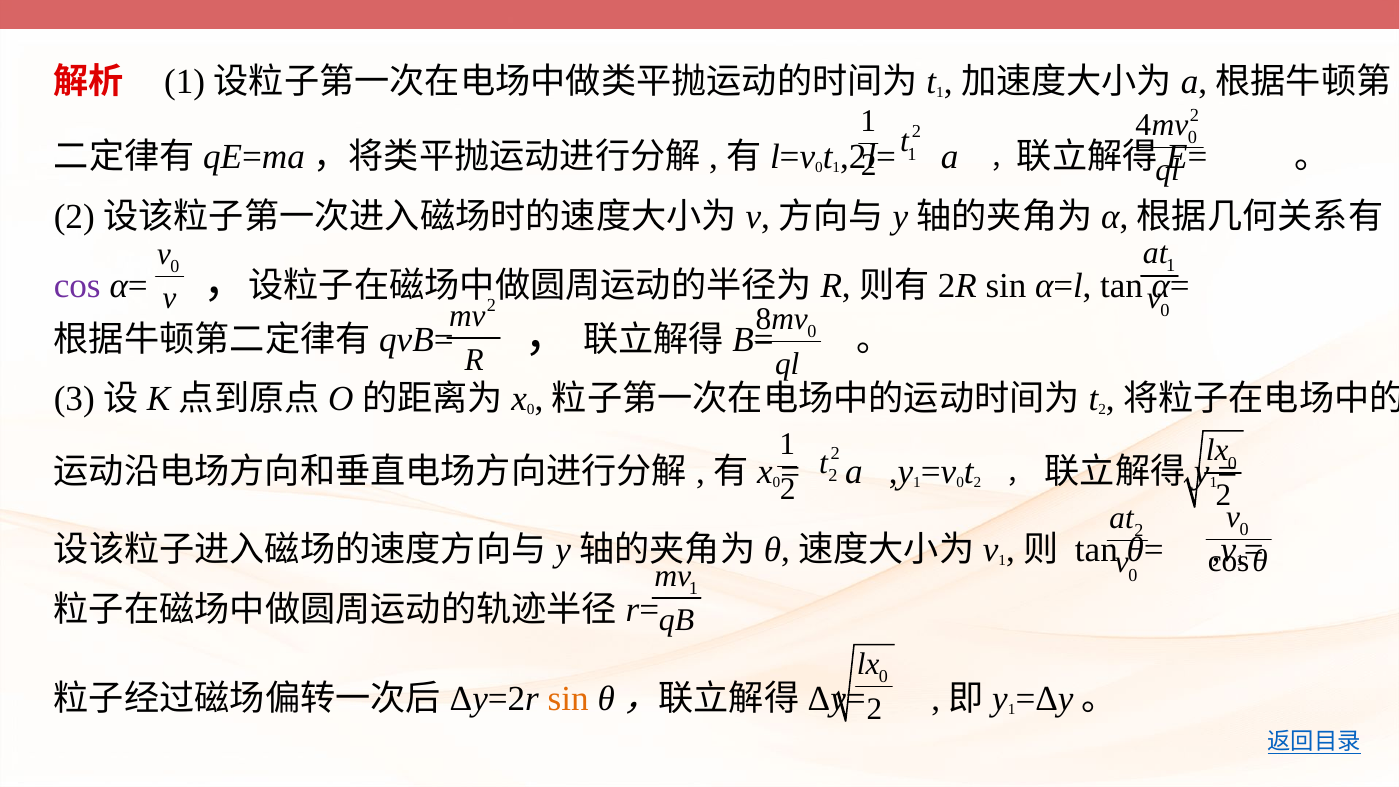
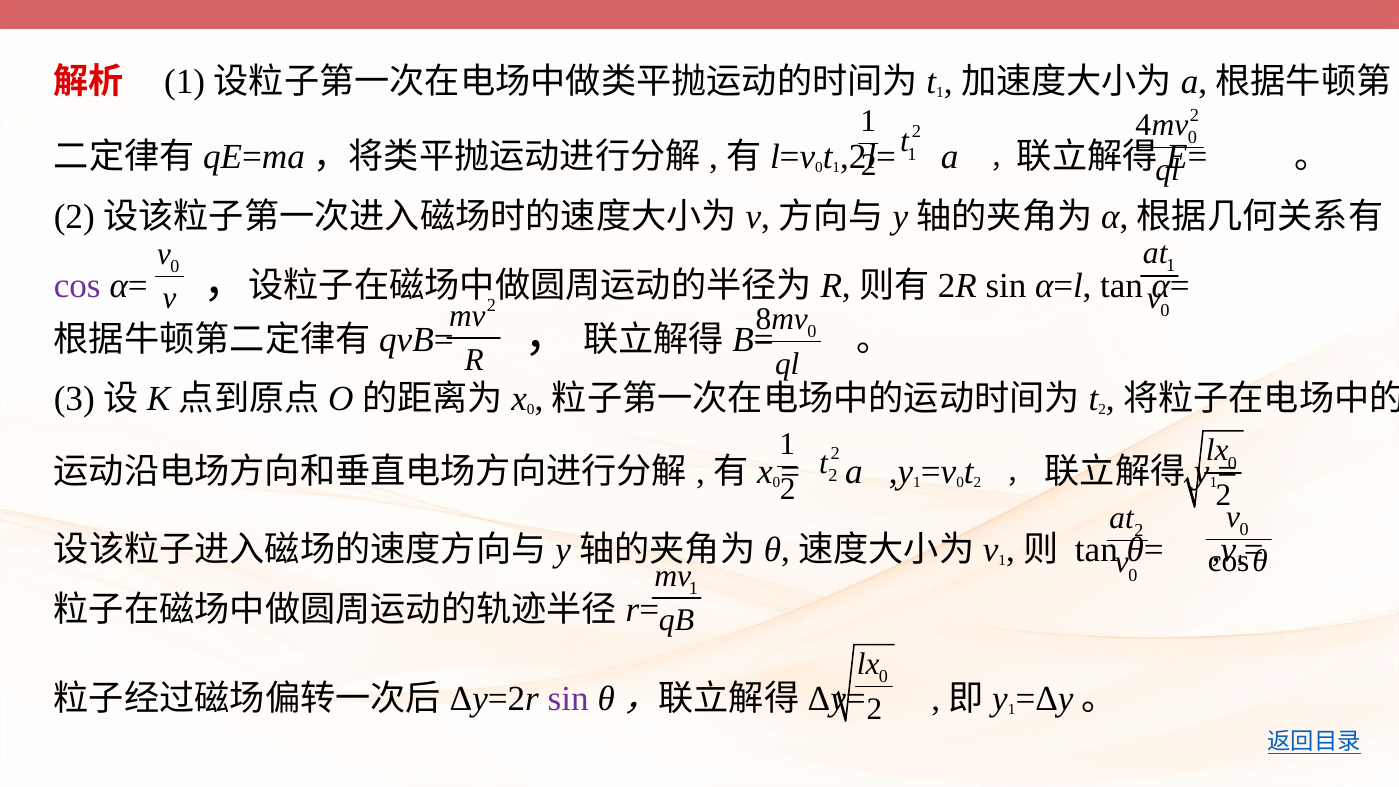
sin colour: orange -> purple (568, 699)
